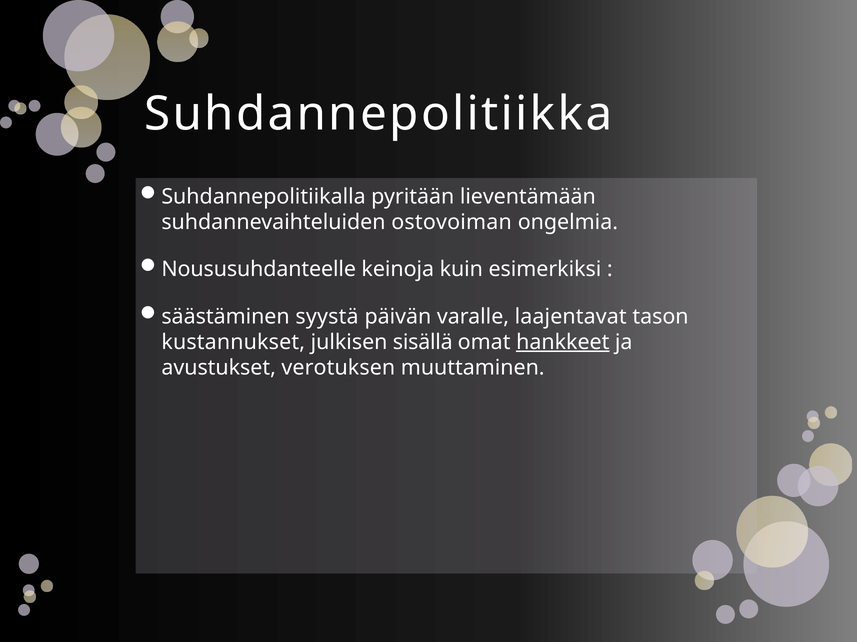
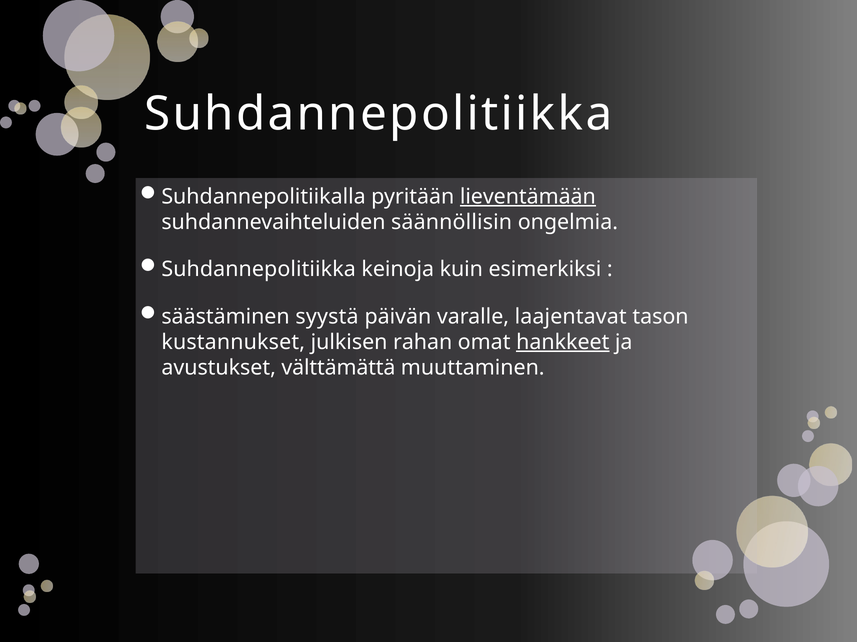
lieventämään underline: none -> present (528, 197)
ostovoiman: ostovoiman -> säännöllisin (452, 223)
Noususuhdanteelle: Noususuhdanteelle -> Suhdannepolitiikka (259, 270)
sisällä: sisällä -> rahan (423, 343)
verotuksen: verotuksen -> välttämättä (338, 368)
